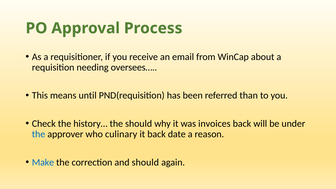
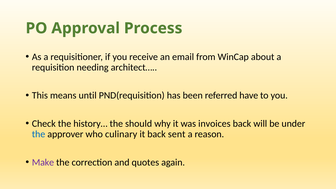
oversees…: oversees… -> architect… (134, 67)
than: than -> have (249, 95)
date: date -> sent (177, 134)
Make colour: blue -> purple (43, 162)
and should: should -> quotes (145, 162)
